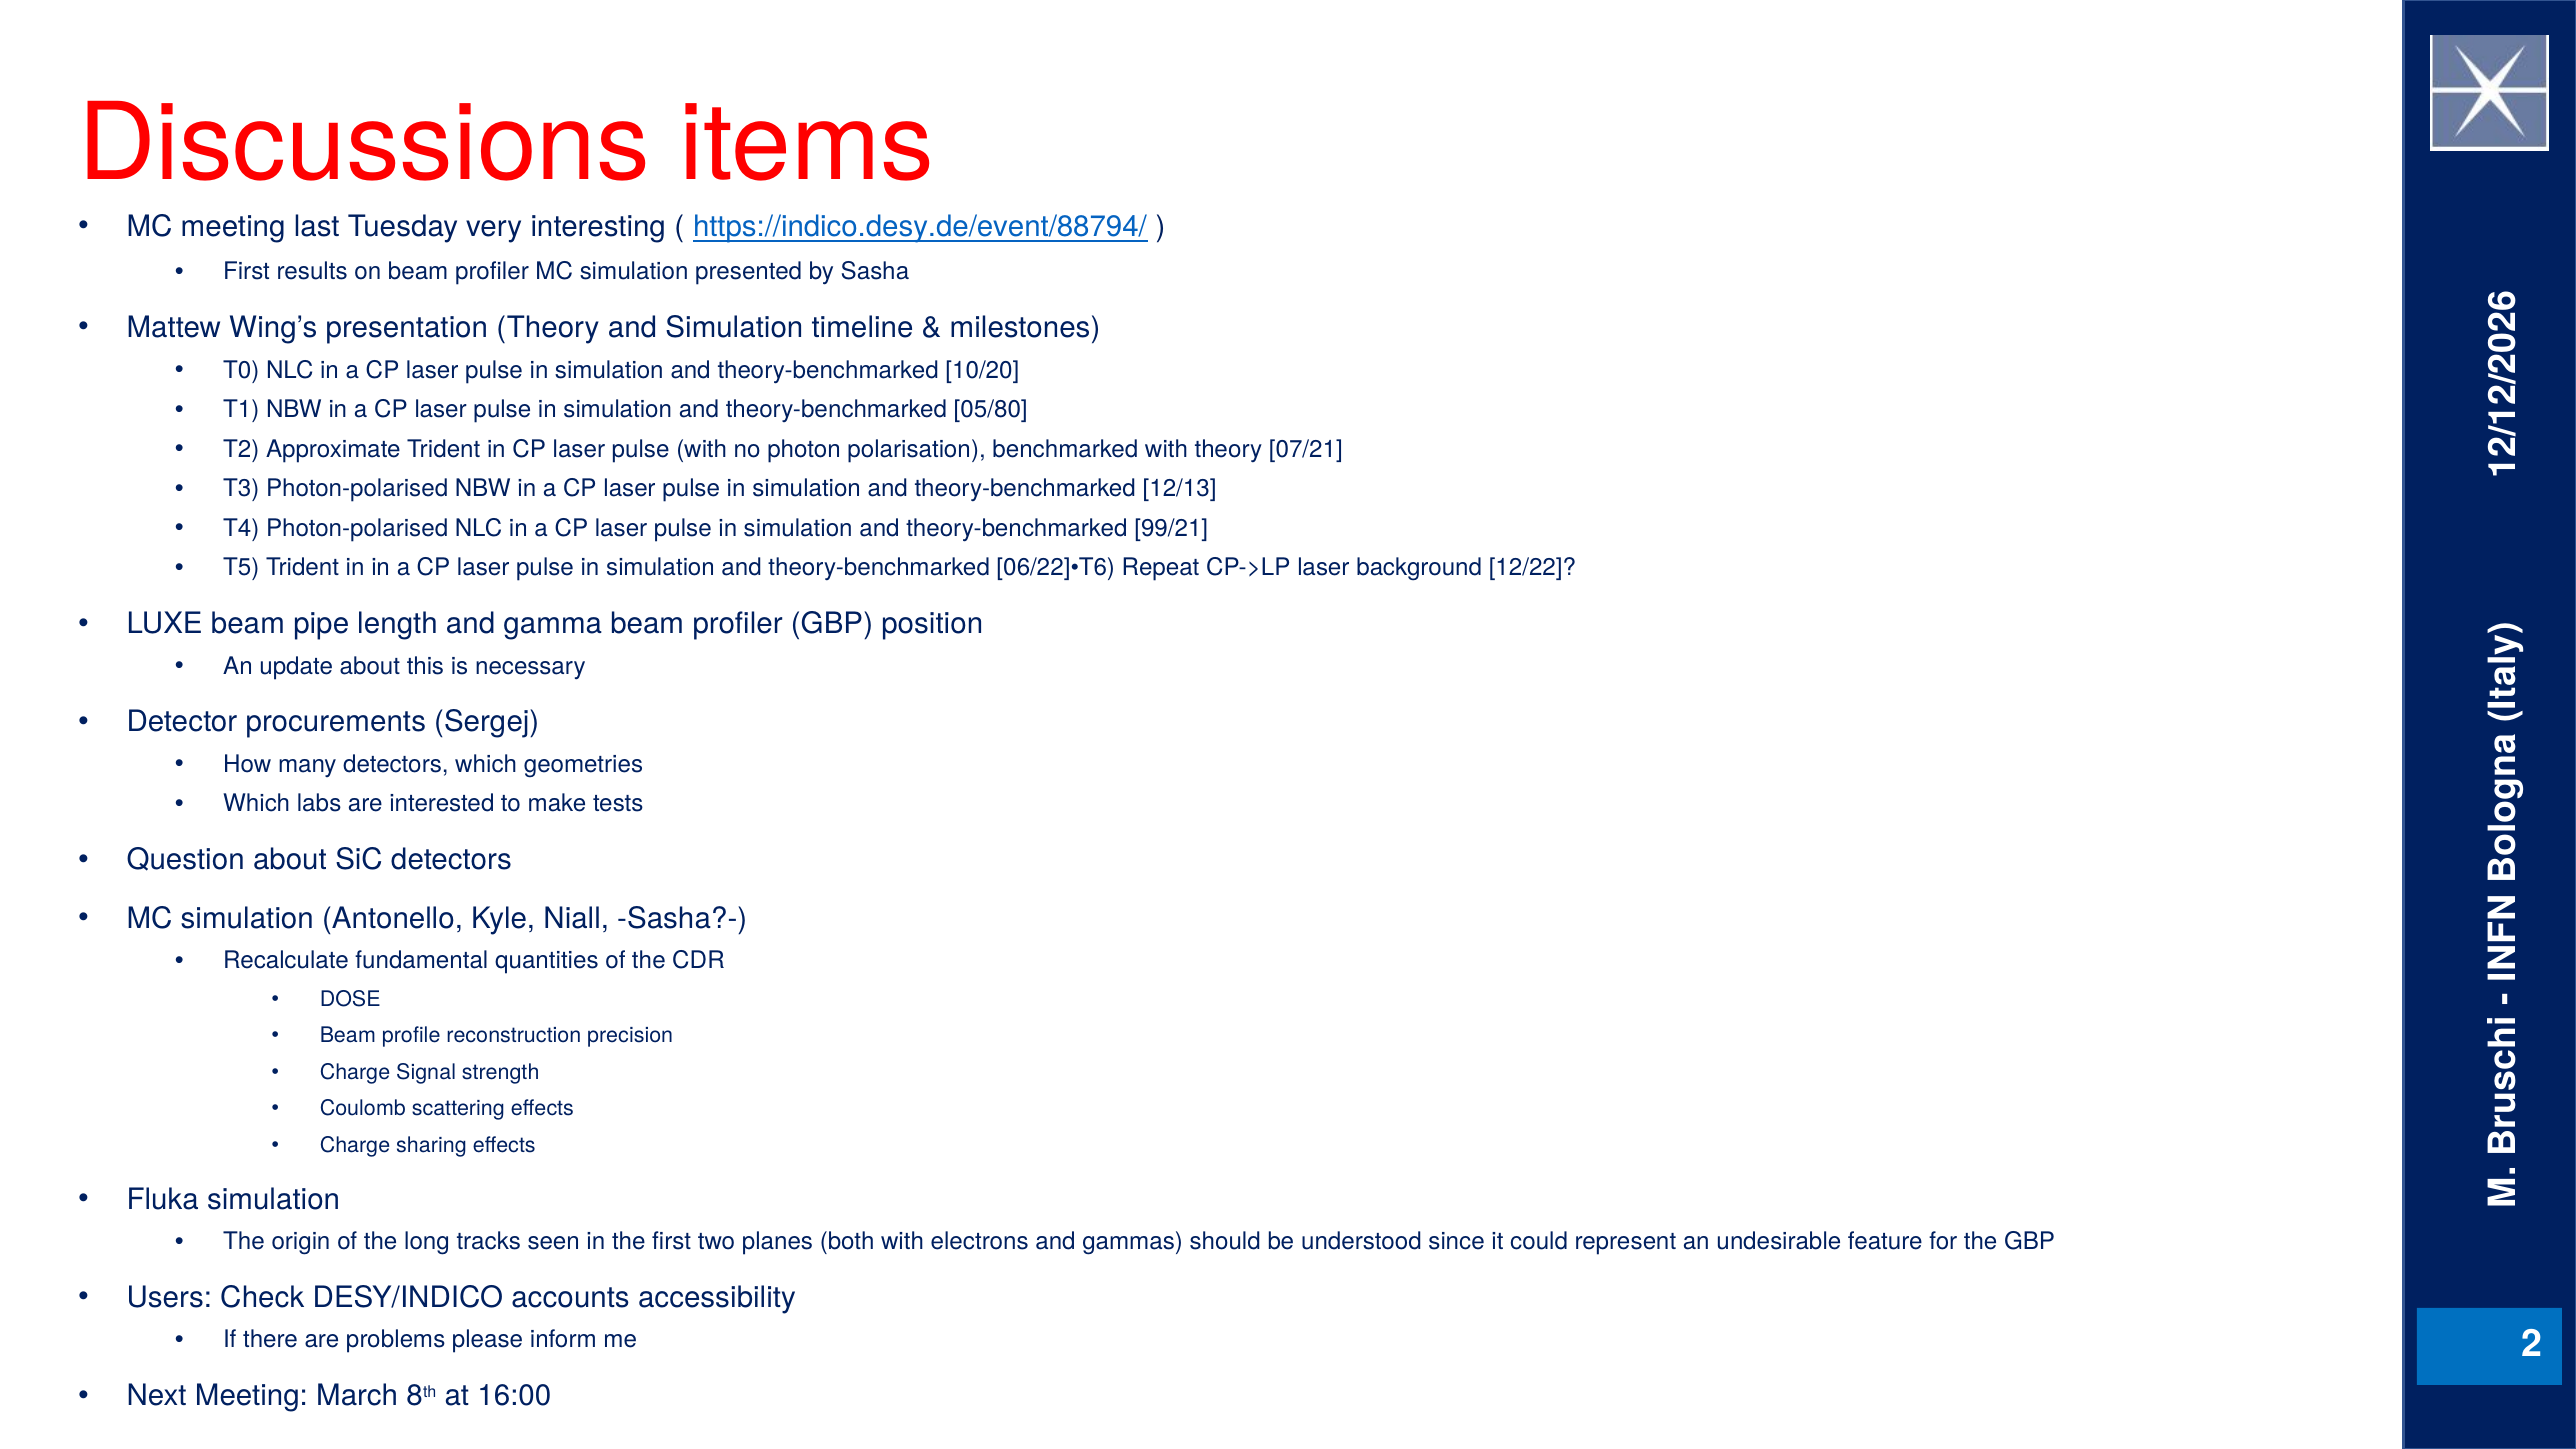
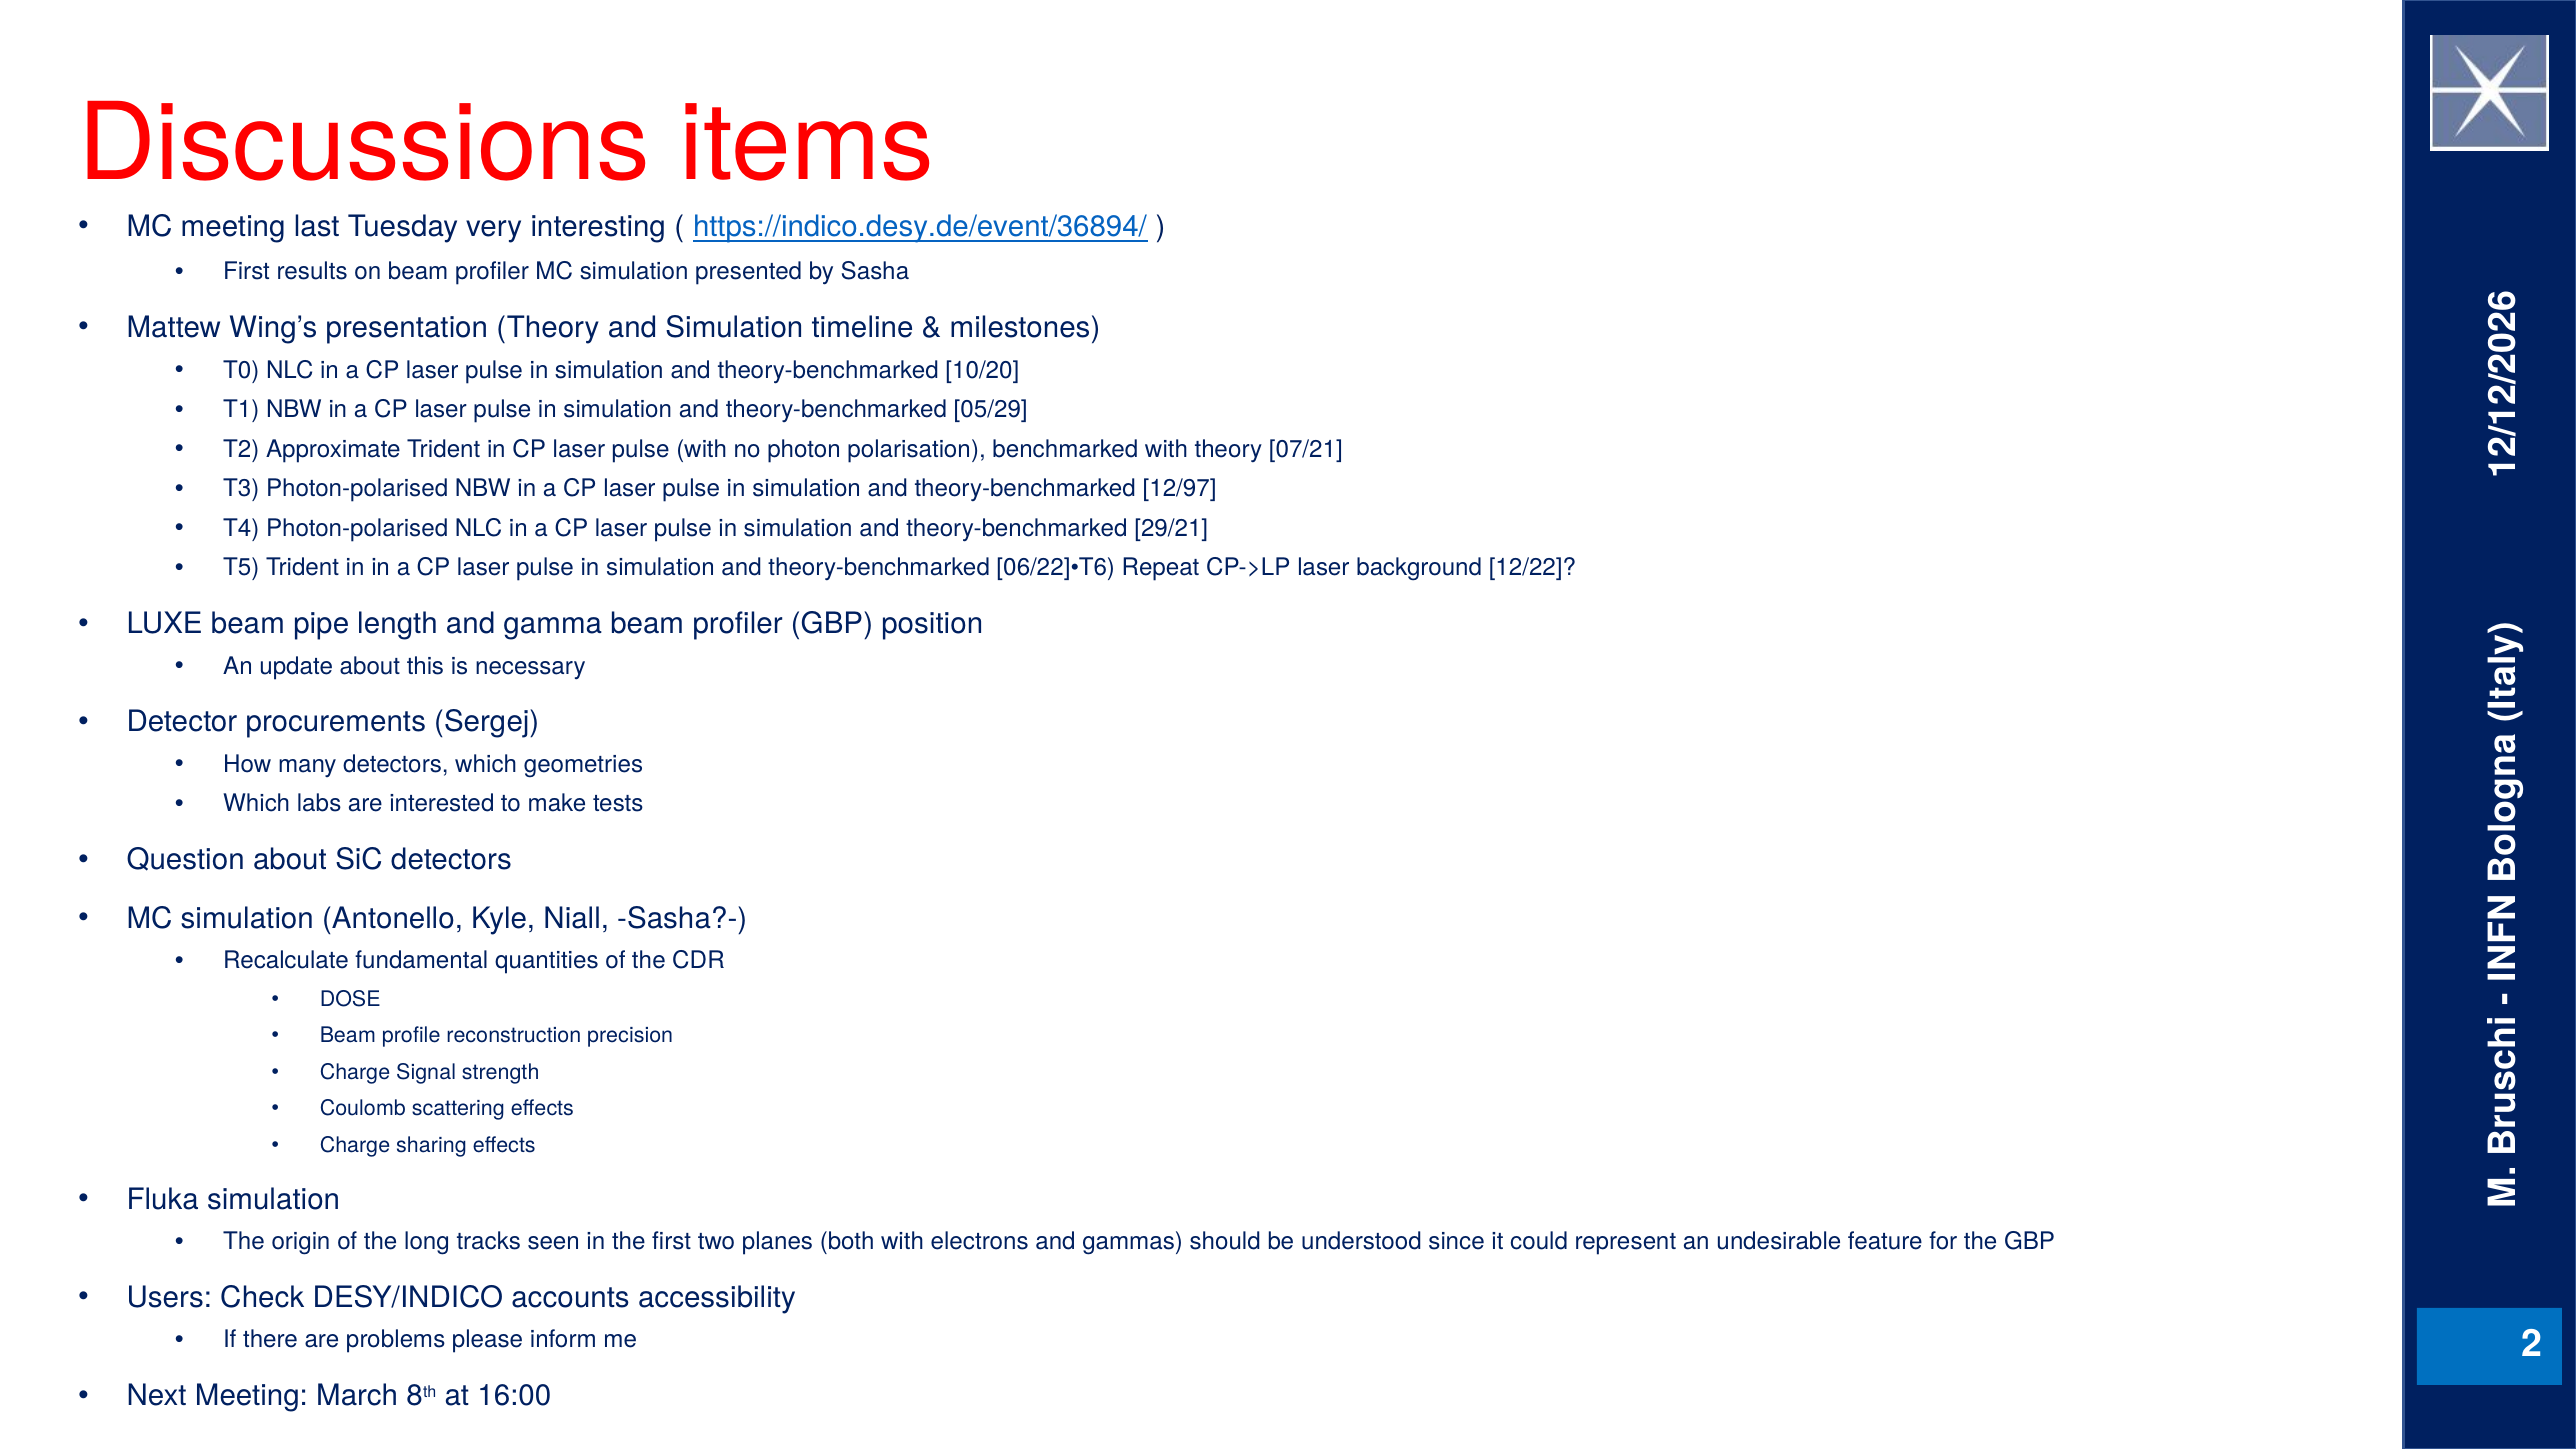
https://indico.desy.de/event/88794/: https://indico.desy.de/event/88794/ -> https://indico.desy.de/event/36894/ (920, 227)
05/80: 05/80 -> 05/29 (991, 410)
12/13: 12/13 -> 12/97 (1180, 489)
99/21: 99/21 -> 29/21 (1171, 528)
